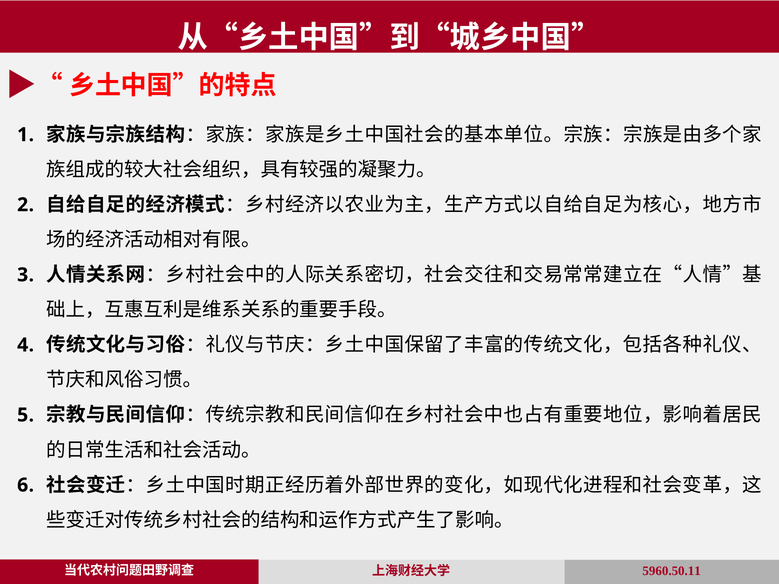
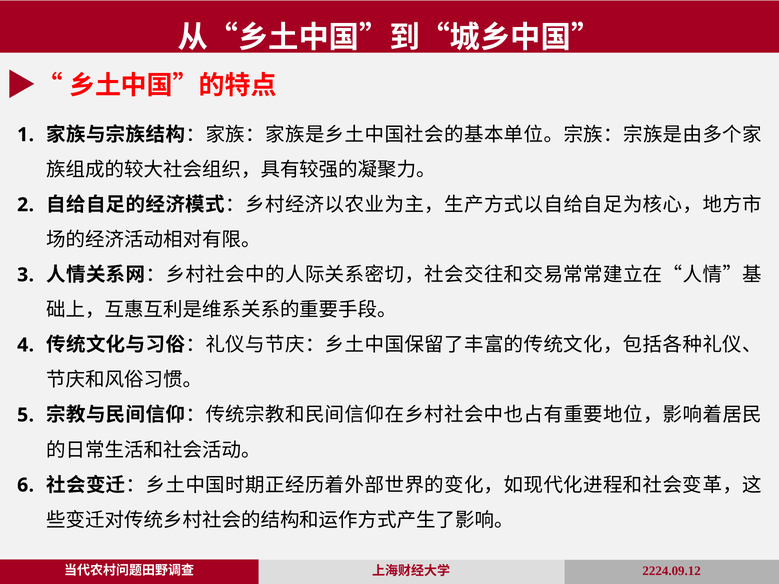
5960.50.11: 5960.50.11 -> 2224.09.12 (672, 571)
